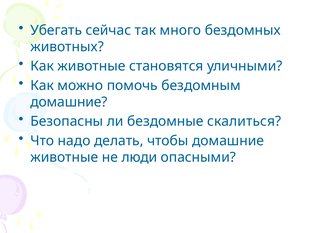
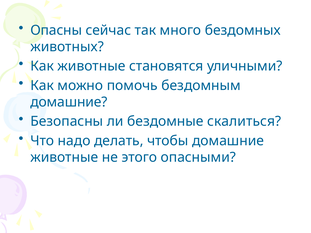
Убегать: Убегать -> Опасны (56, 30)
люди: люди -> этого (139, 157)
